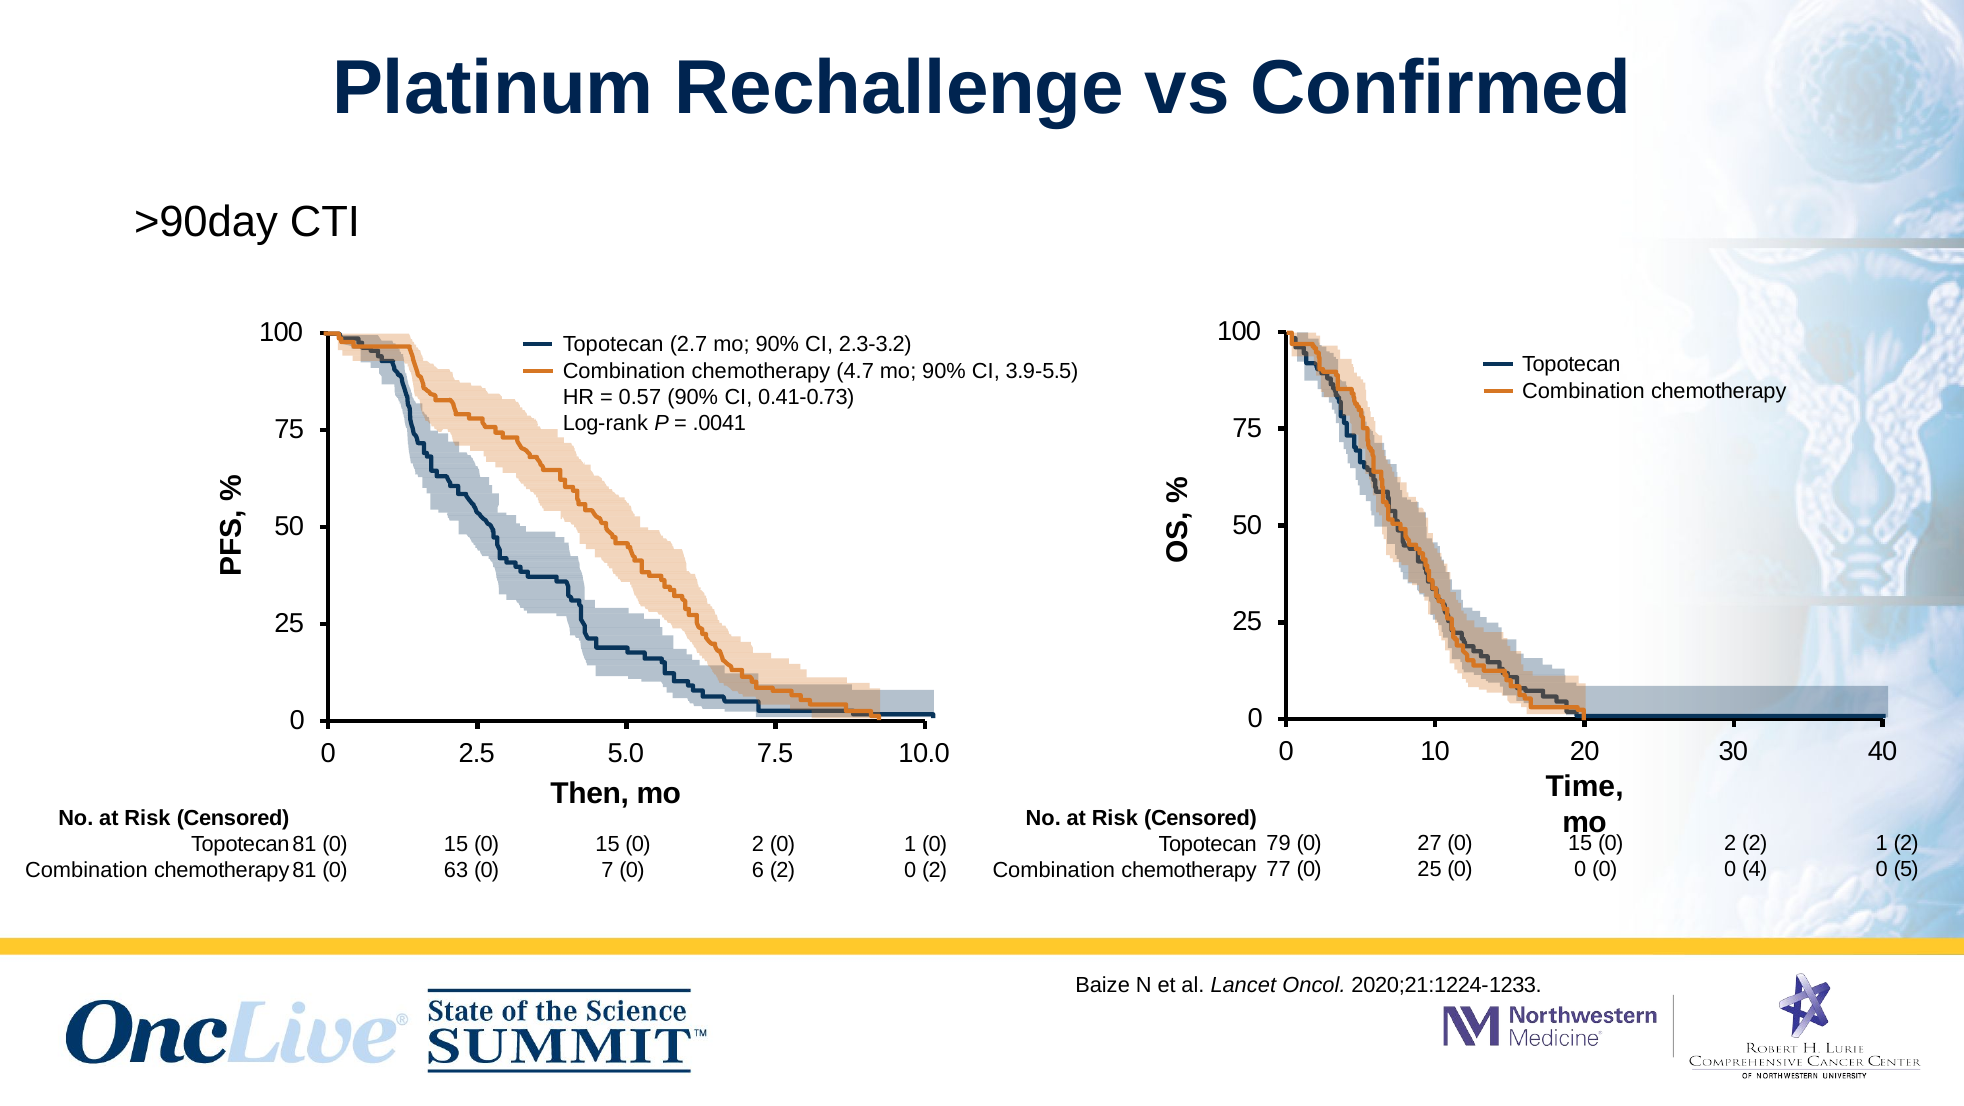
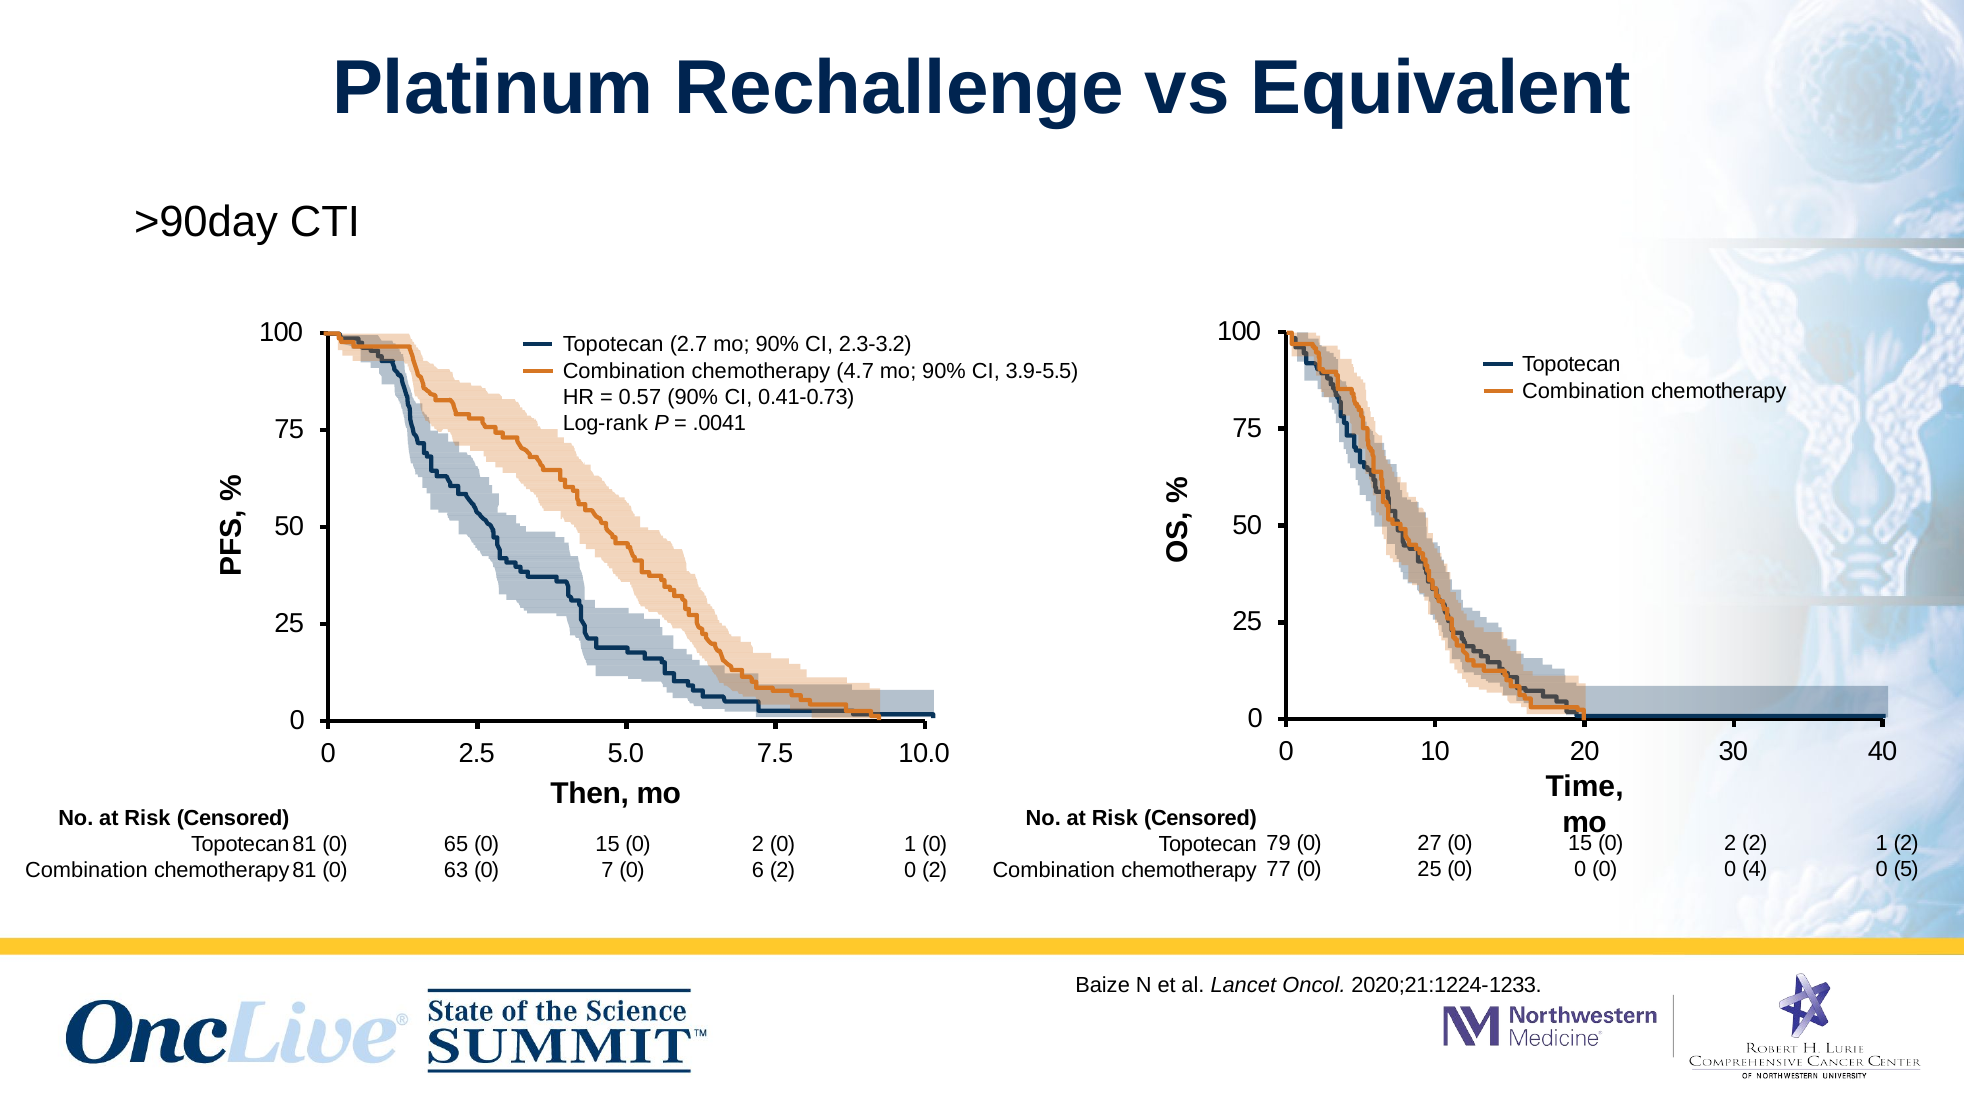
Confirmed: Confirmed -> Equivalent (1441, 88)
81 0 15: 15 -> 65 (456, 845)
